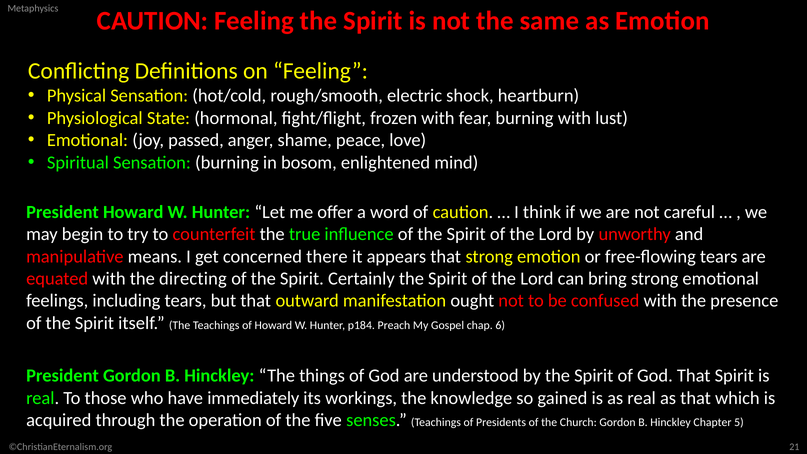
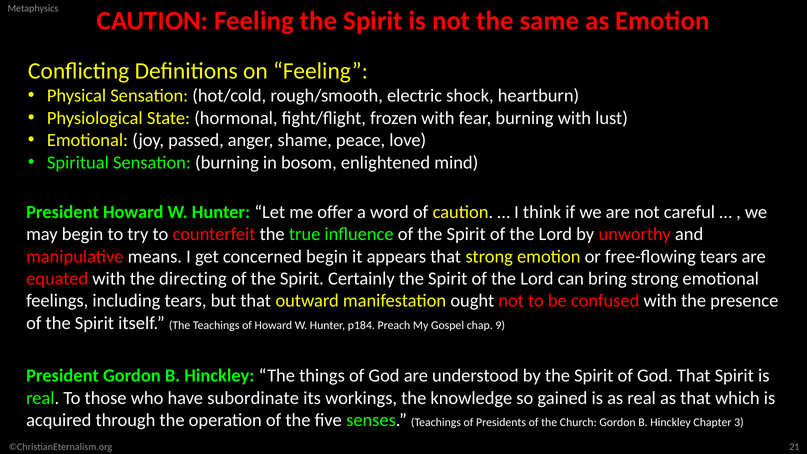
concerned there: there -> begin (327, 256)
6: 6 -> 9 (500, 325)
immediately: immediately -> subordinate (253, 398)
5: 5 -> 3 (739, 422)
